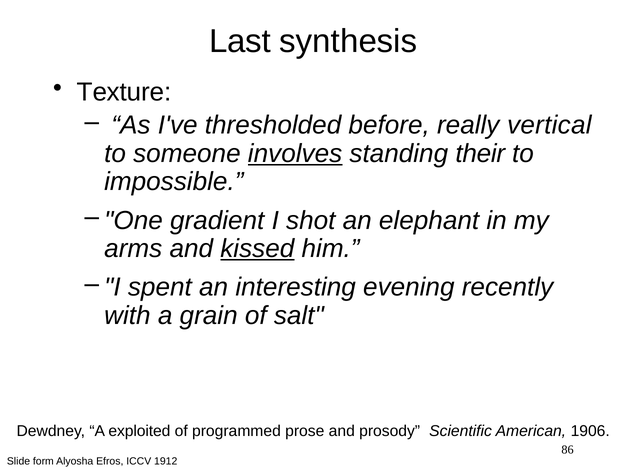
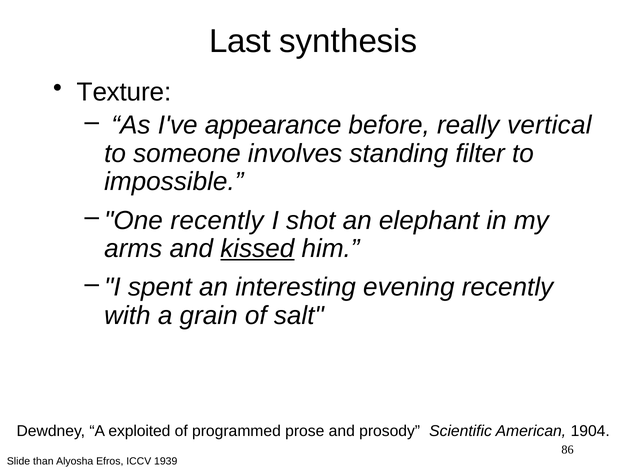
thresholded: thresholded -> appearance (273, 125)
involves underline: present -> none (295, 154)
their: their -> filter (480, 154)
gradient: gradient -> recently (217, 221)
1906: 1906 -> 1904 (590, 431)
form: form -> than (43, 461)
1912: 1912 -> 1939 (166, 461)
